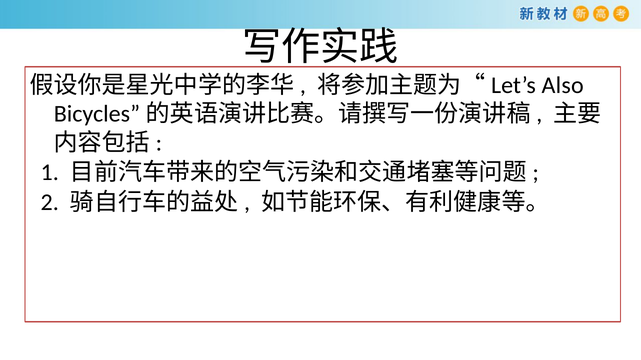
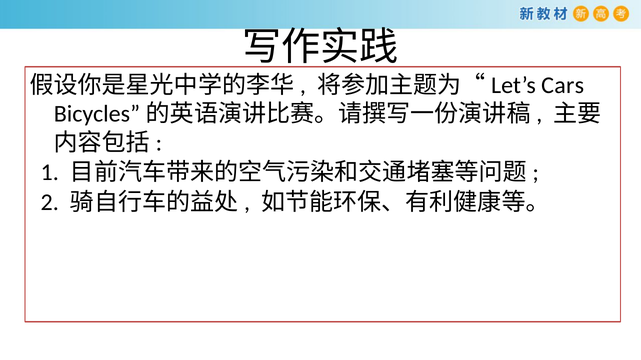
Also: Also -> Cars (563, 85)
